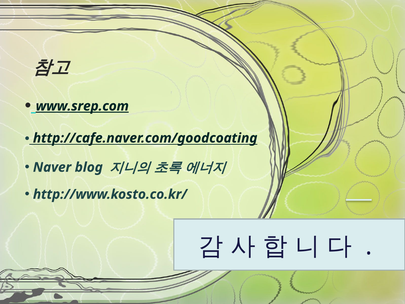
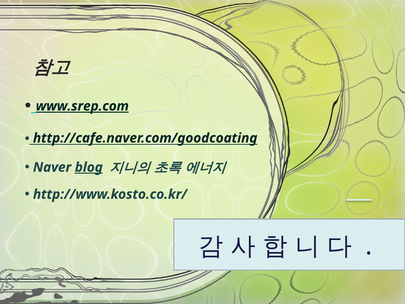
blog underline: none -> present (89, 167)
